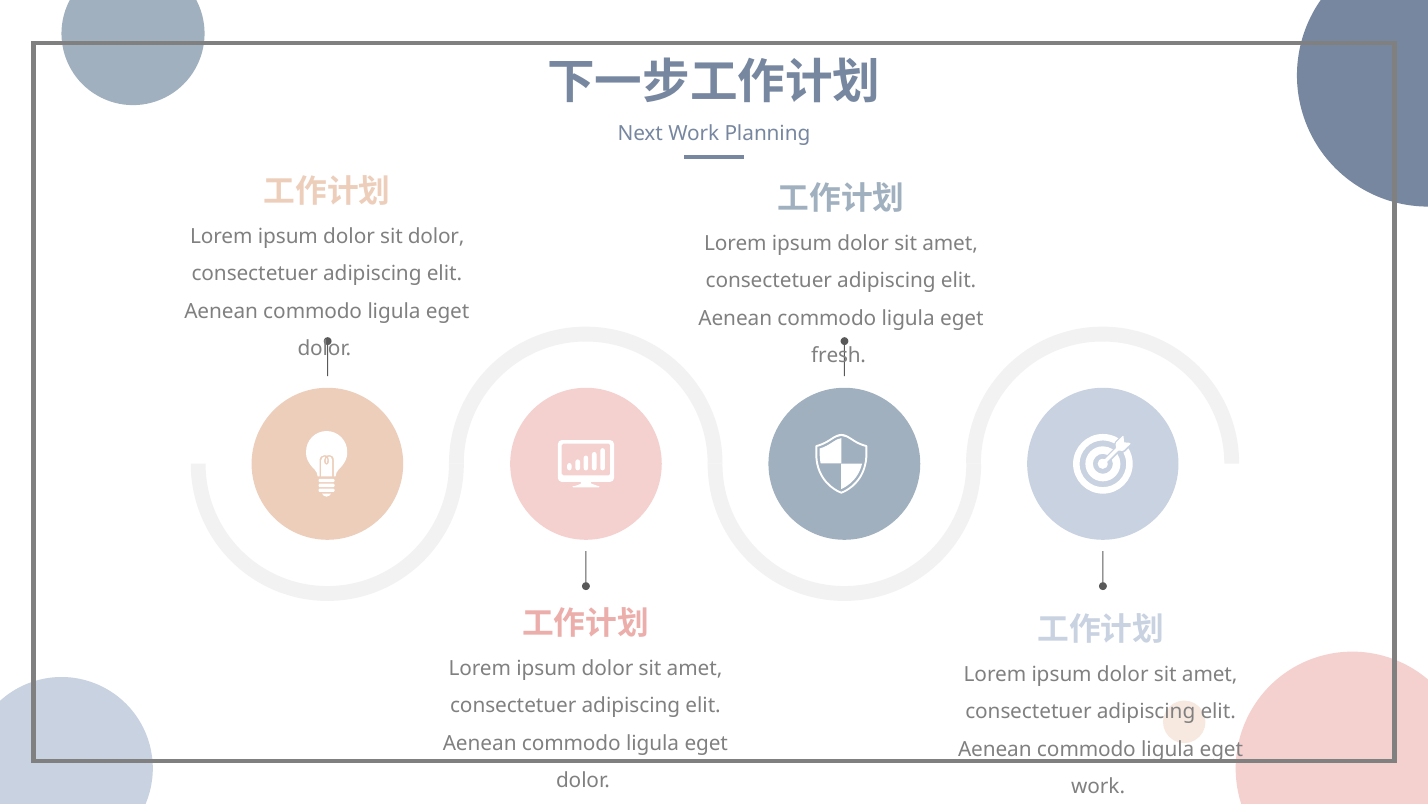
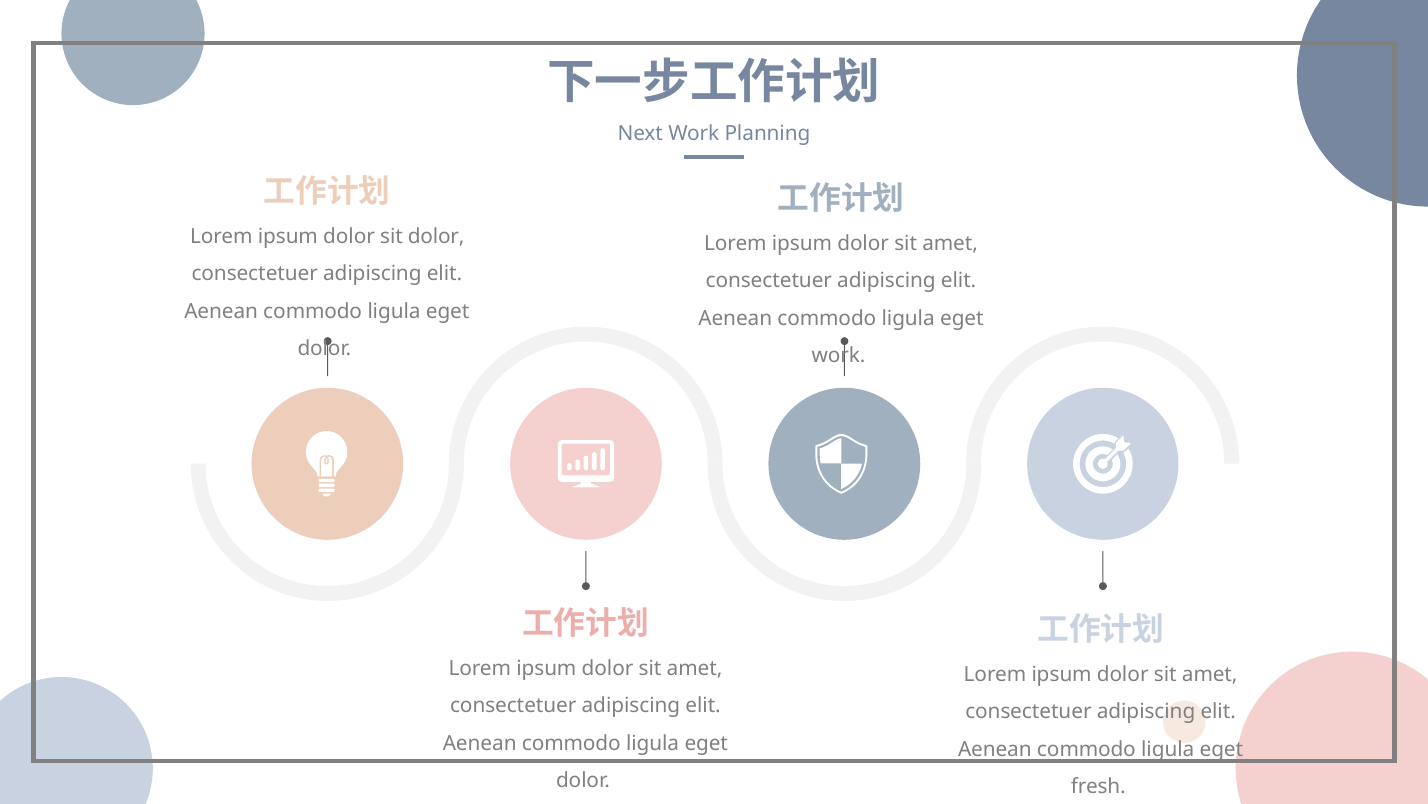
fresh: fresh -> work (839, 356)
work: work -> fresh (1098, 786)
